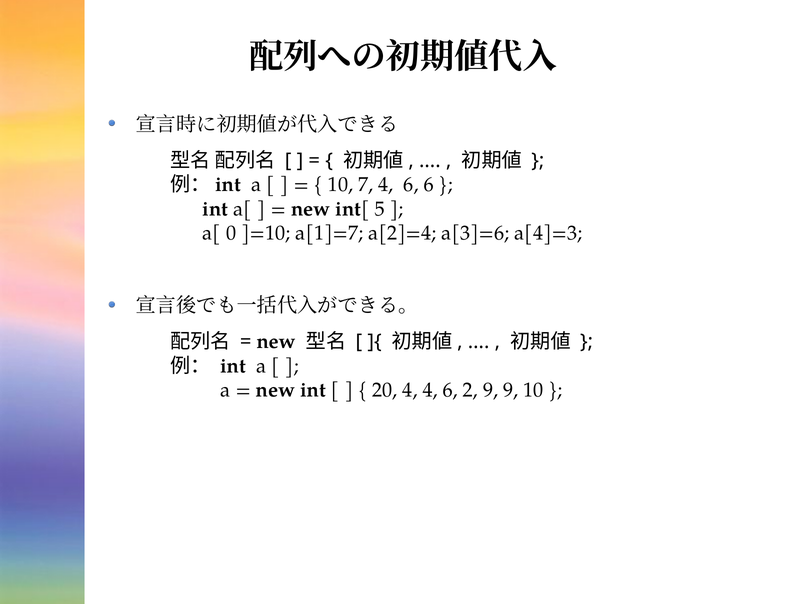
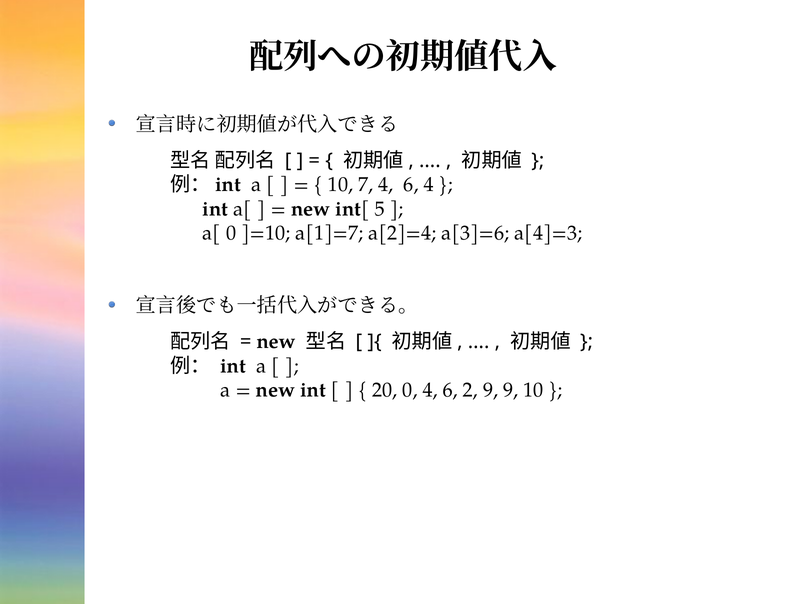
6 6: 6 -> 4 (429, 185)
20 4: 4 -> 0 (410, 391)
